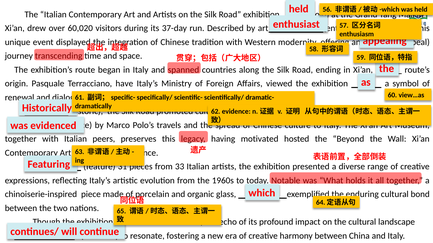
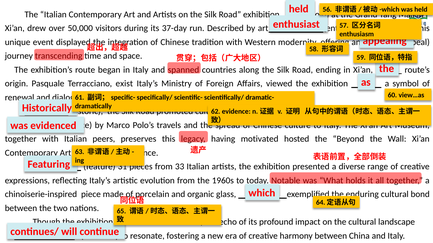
60,020: 60,020 -> 50,000 (80, 28)
have: have -> exist (124, 84)
